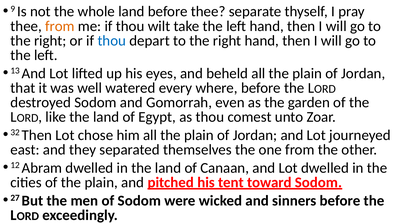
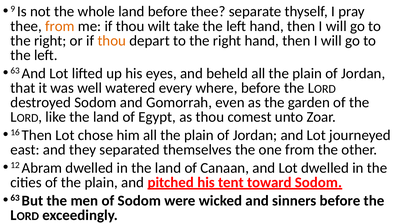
thou colour: blue -> orange (112, 41)
13: 13 -> 63 (15, 71)
32: 32 -> 16 (15, 132)
27: 27 -> 63 (15, 198)
